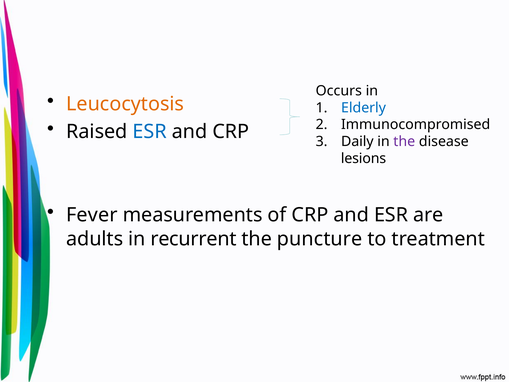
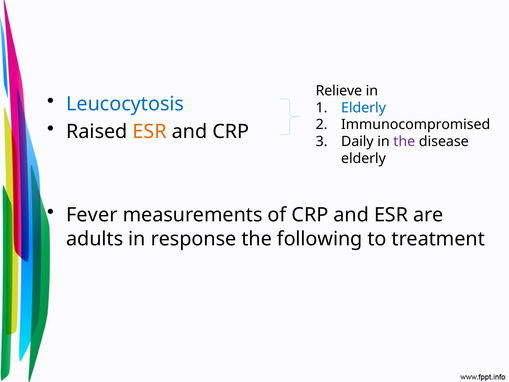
Occurs: Occurs -> Relieve (339, 91)
Leucocytosis colour: orange -> blue (125, 104)
ESR colour: blue -> orange (150, 132)
lesions: lesions -> elderly (363, 159)
recurrent: recurrent -> response (193, 239)
puncture: puncture -> following (320, 239)
